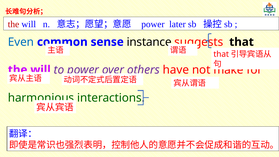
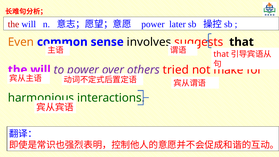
Even colour: blue -> orange (21, 42)
instance: instance -> involves (149, 42)
have: have -> tried (176, 70)
